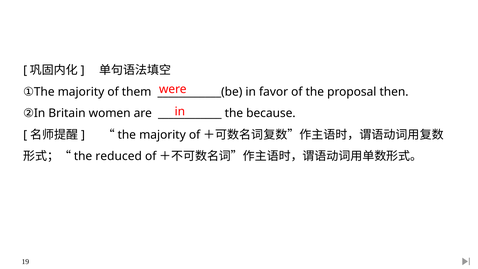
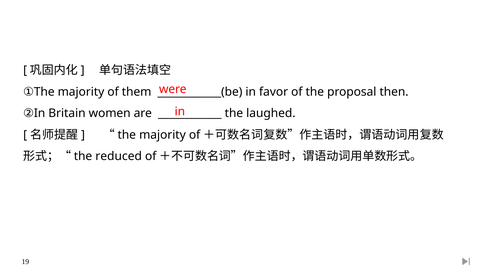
because: because -> laughed (271, 113)
